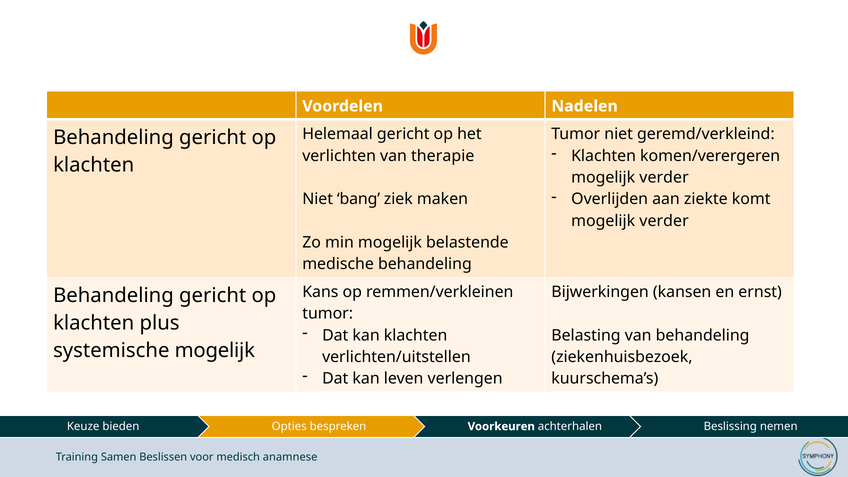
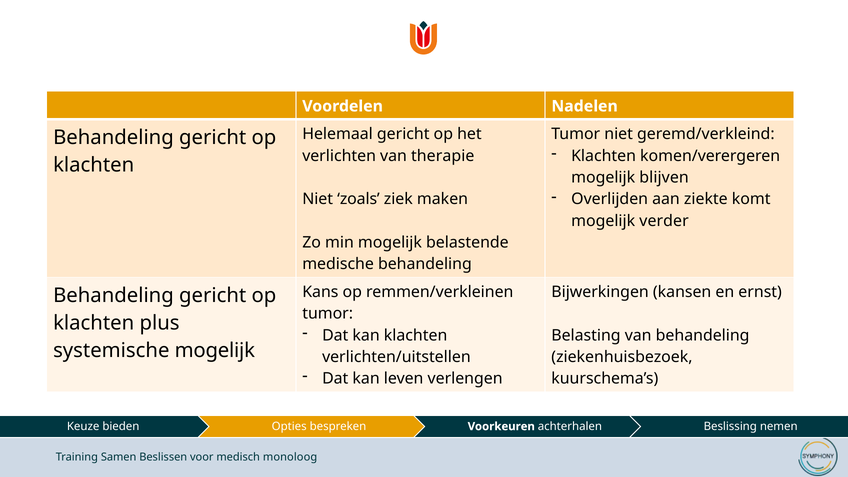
verder: verder -> blijven (664, 178)
bang: bang -> zoals (359, 199)
anamnese: anamnese -> monoloog (290, 457)
